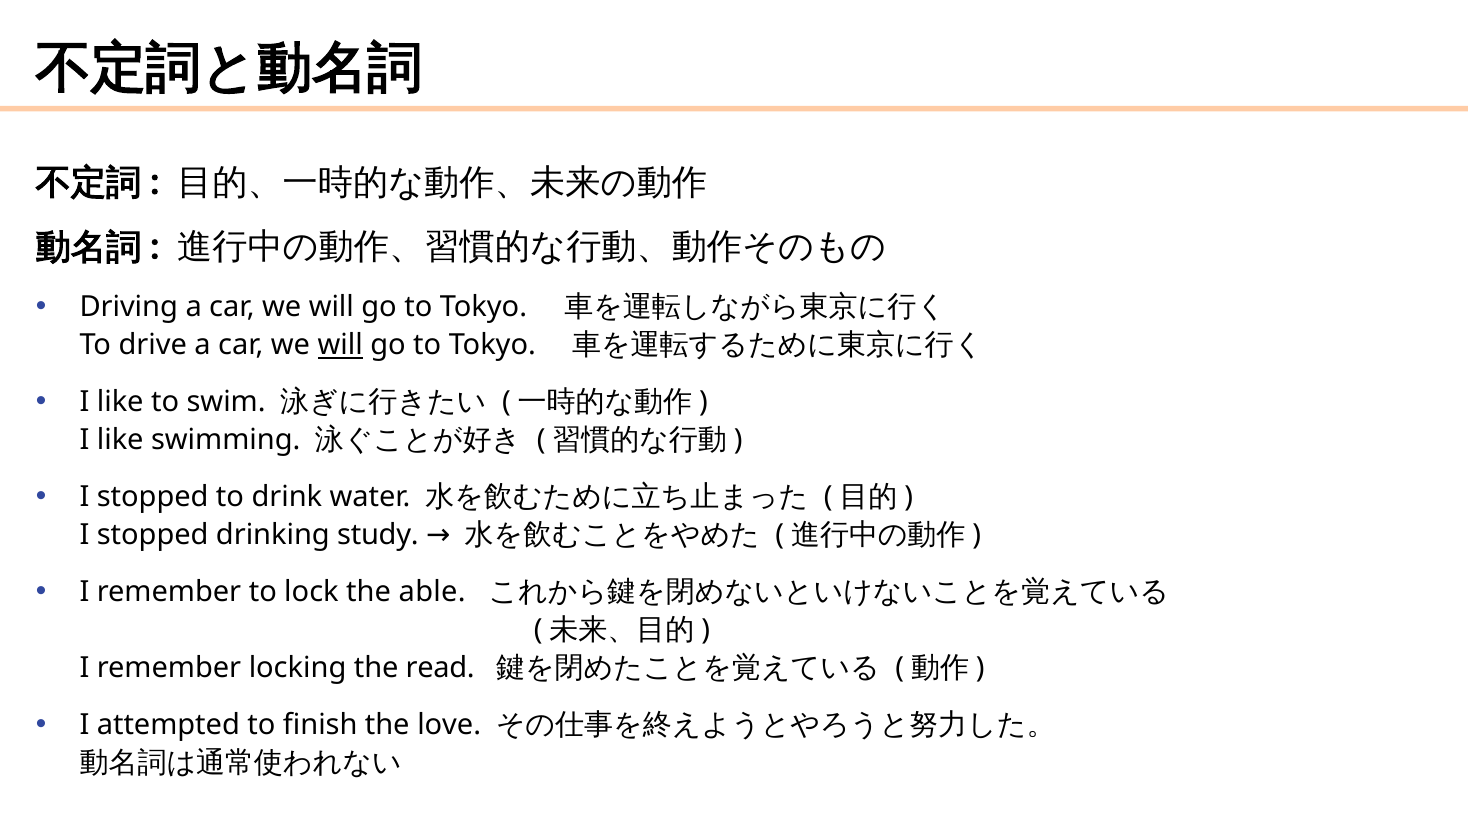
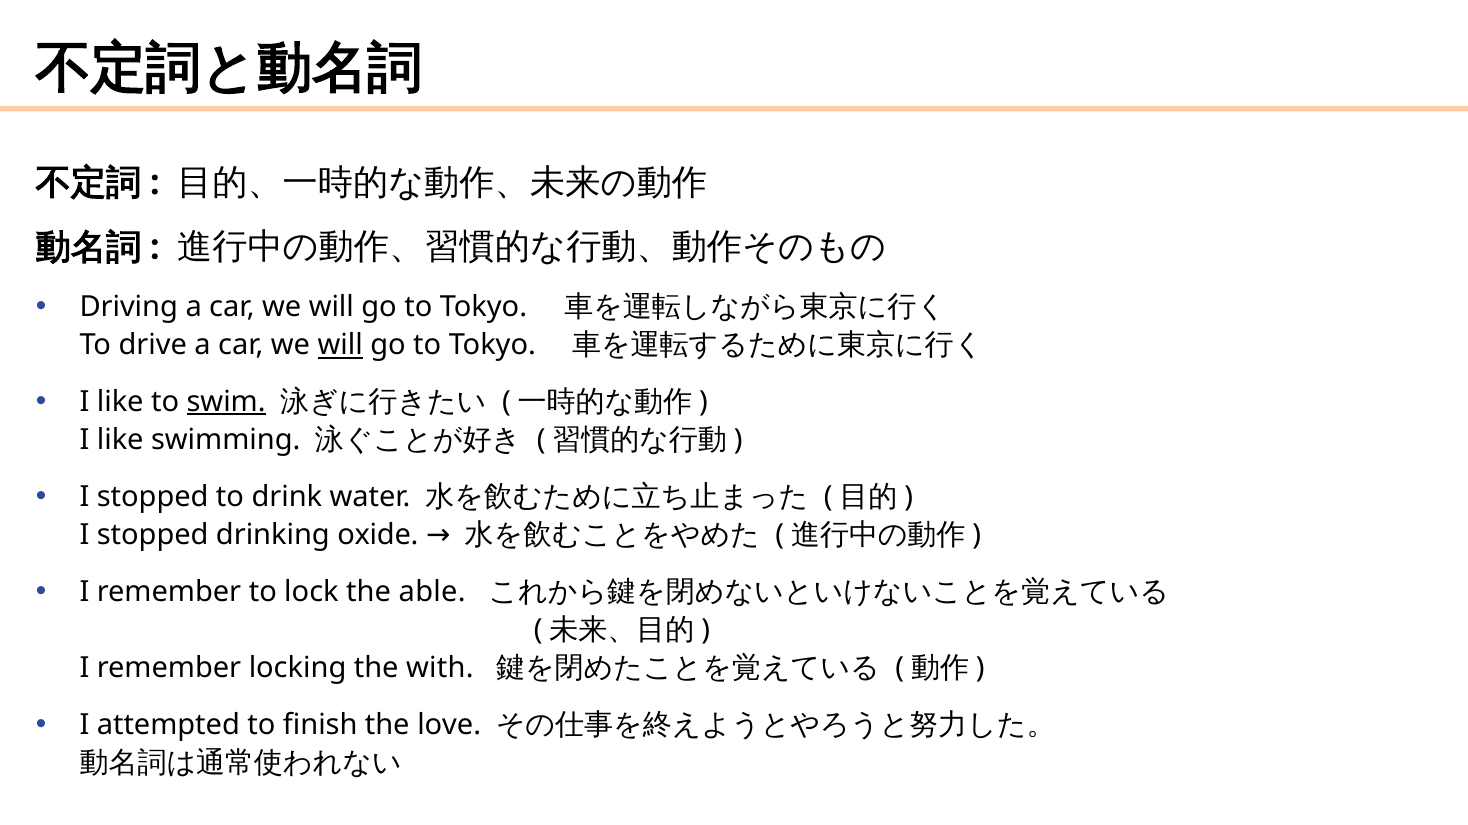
swim underline: none -> present (226, 402)
study: study -> oxide (378, 535)
read: read -> with (440, 669)
